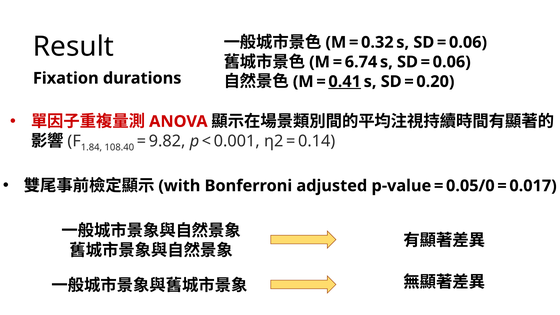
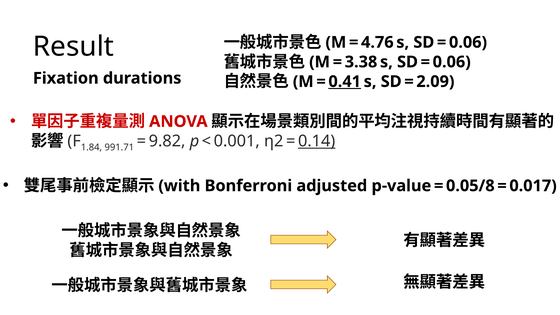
0.32: 0.32 -> 4.76 (377, 42)
6.74: 6.74 -> 3.38 (361, 62)
0.20: 0.20 -> 2.09 (435, 82)
108.40: 108.40 -> 991.71 (119, 147)
0.14 underline: none -> present (317, 141)
0.05/0: 0.05/0 -> 0.05/8 (470, 186)
